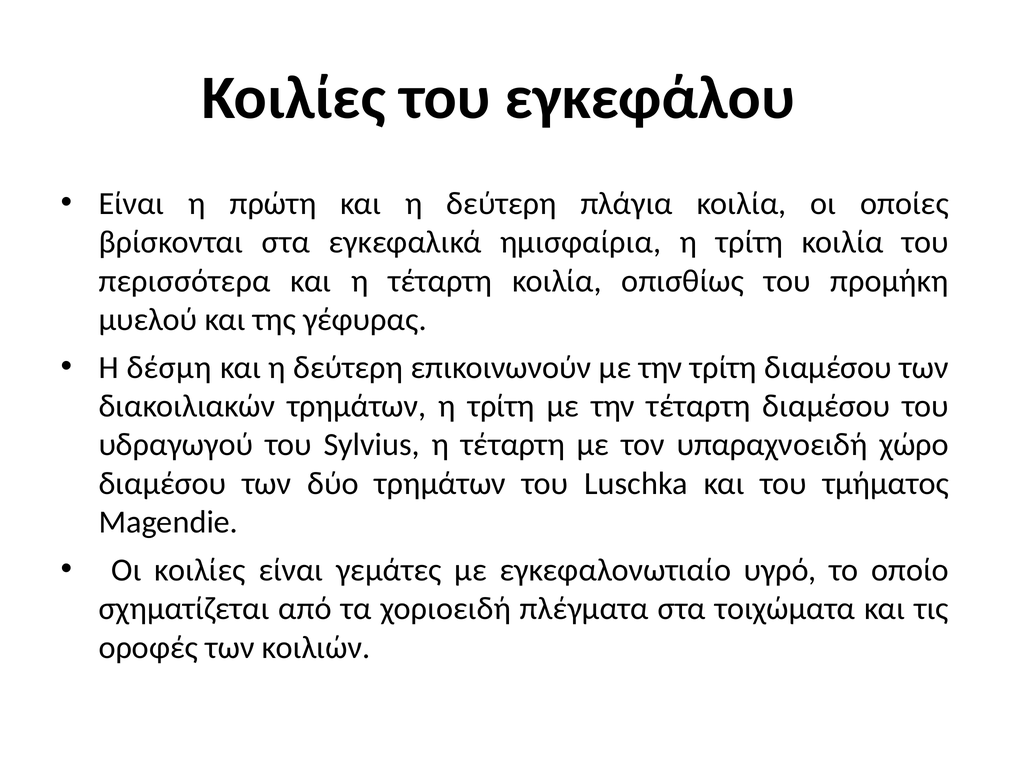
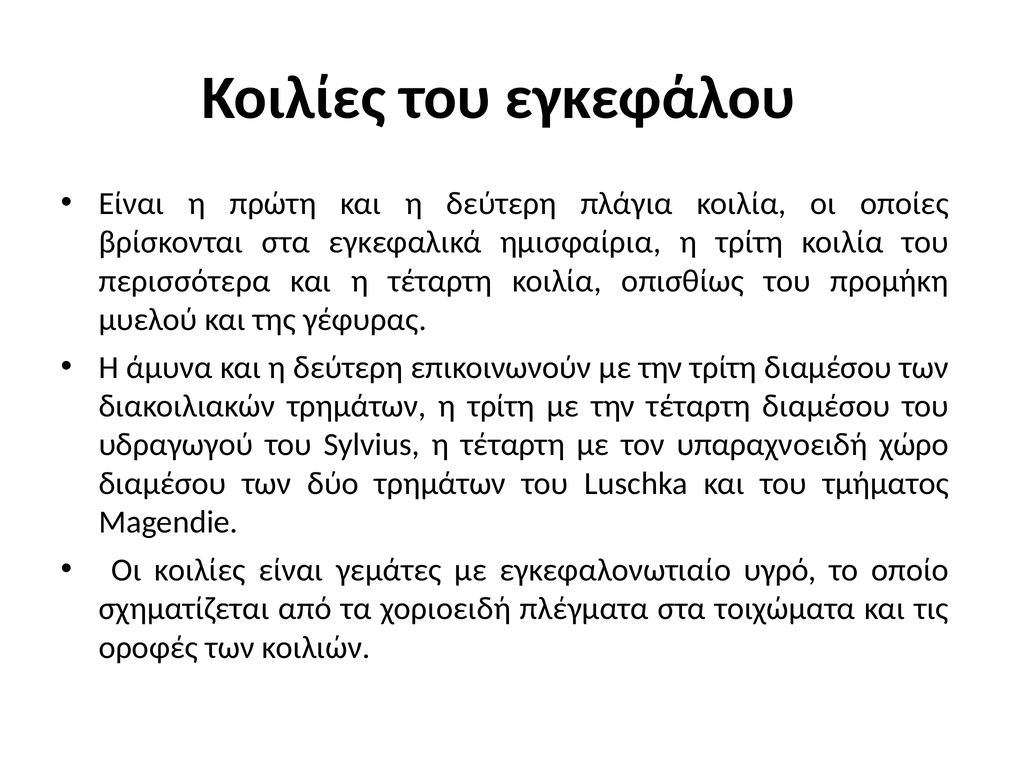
δέσμη: δέσμη -> άμυνα (169, 368)
